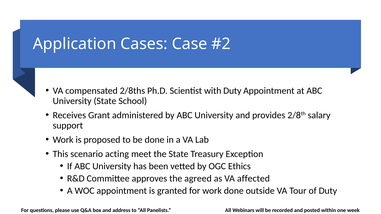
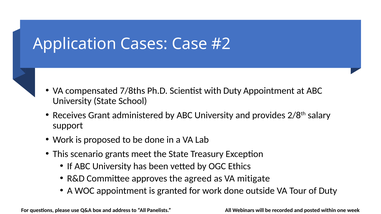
2/8ths: 2/8ths -> 7/8ths (132, 91)
acting: acting -> grants (117, 154)
affected: affected -> mitigate (253, 179)
